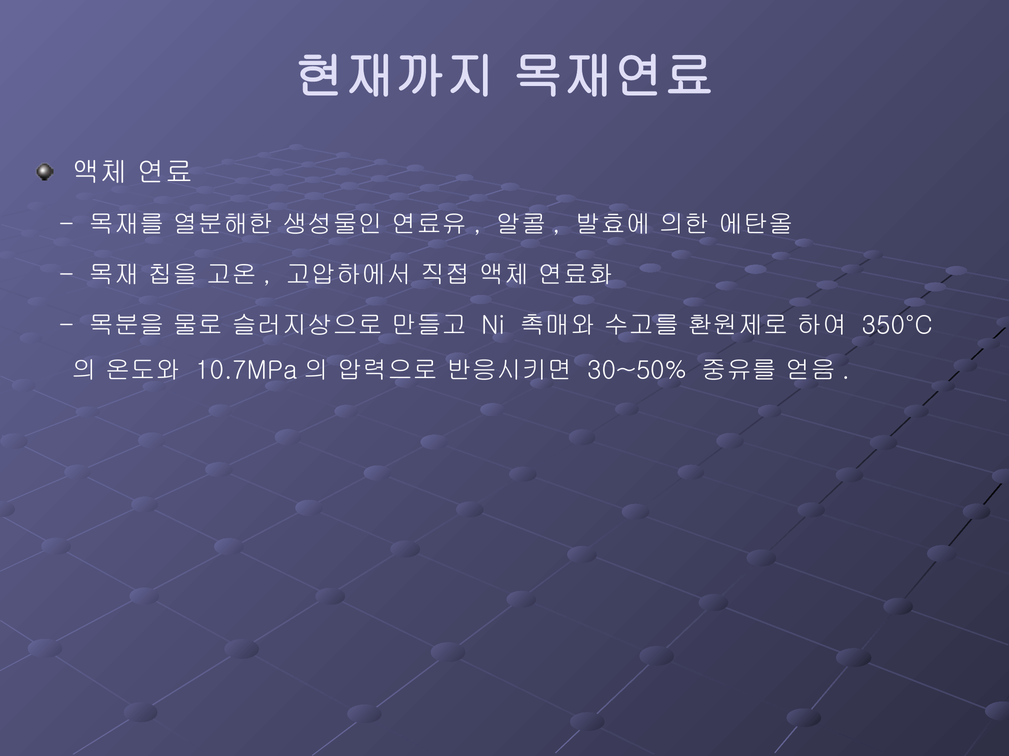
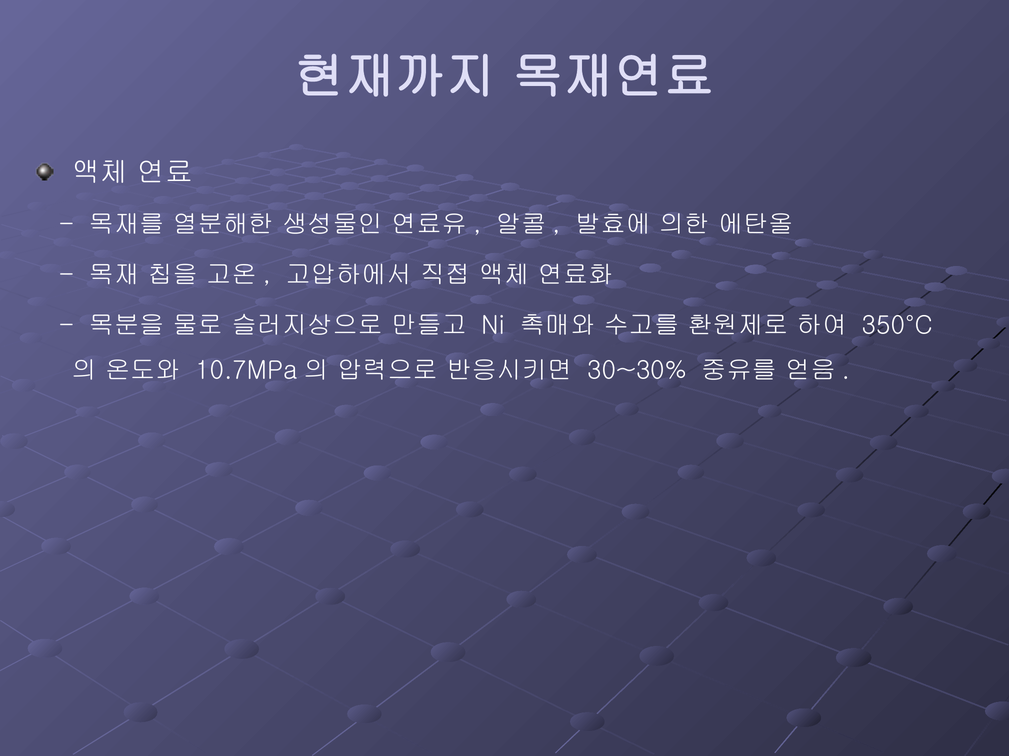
30~50%: 30~50% -> 30~30% (637, 371)
